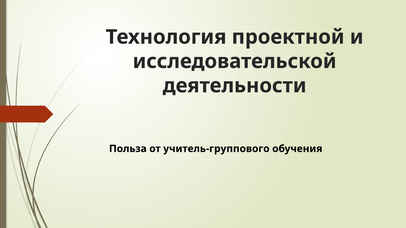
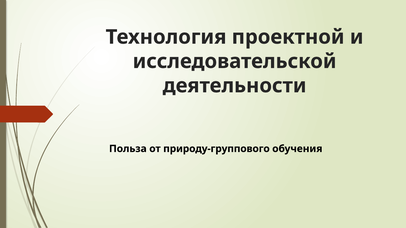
учитель-группового: учитель-группового -> природу-группового (216, 149)
